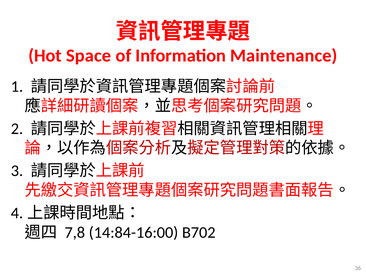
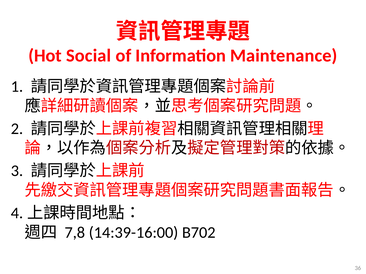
Space: Space -> Social (89, 56)
14:84-16:00: 14:84-16:00 -> 14:39-16:00 (134, 233)
